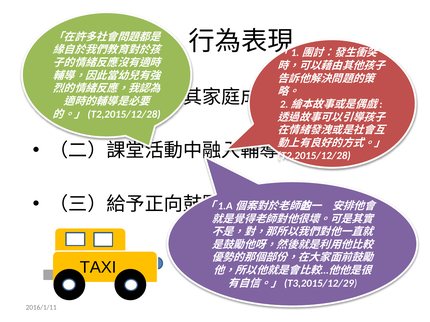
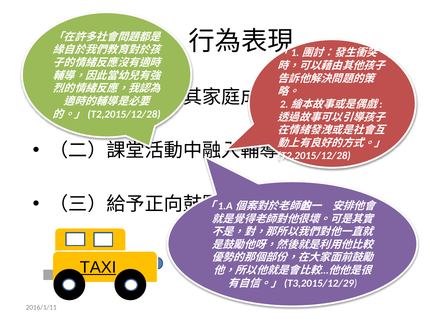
TAXI underline: none -> present (98, 268)
